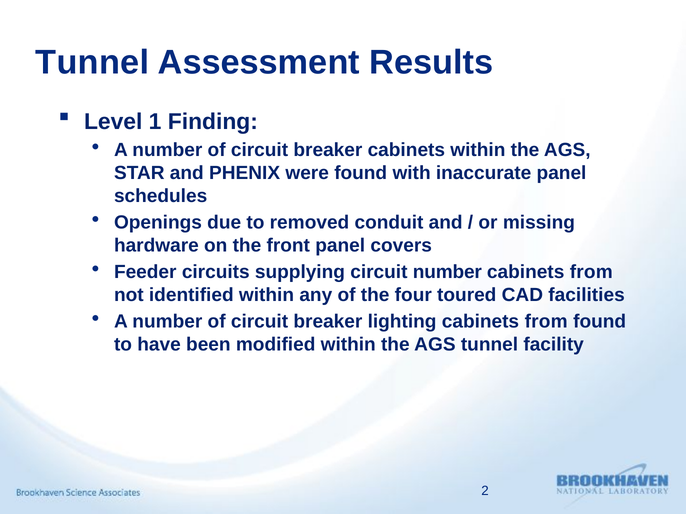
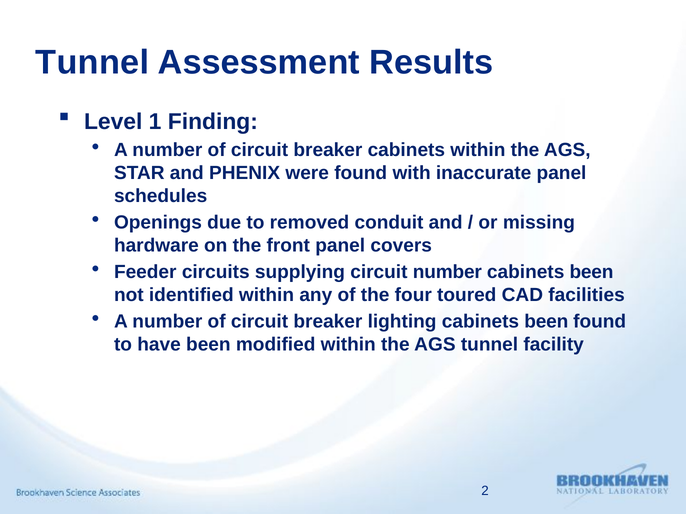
from: from -> been (591, 272)
lighting cabinets from: from -> been (546, 322)
